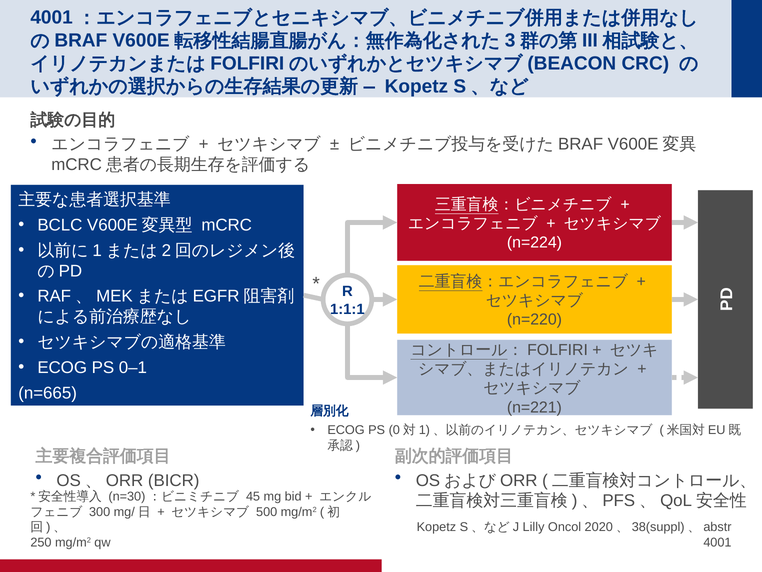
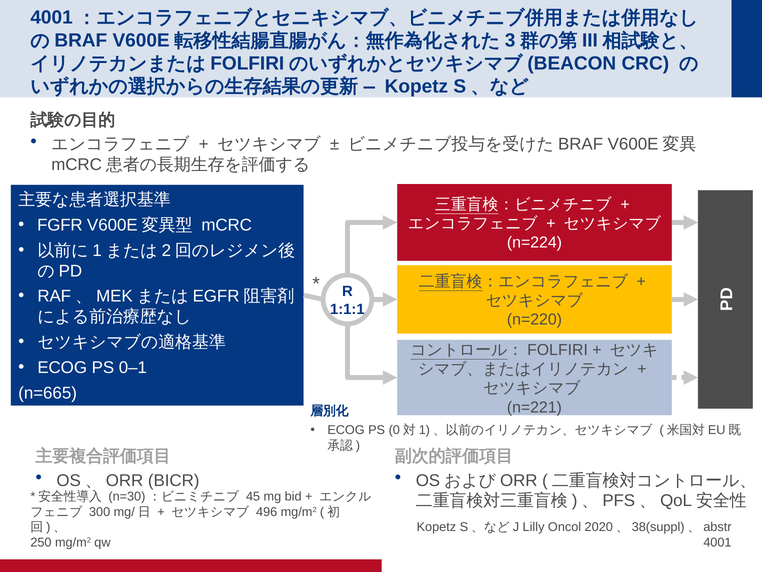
BCLC: BCLC -> FGFR (60, 225)
500: 500 -> 496 (267, 511)
